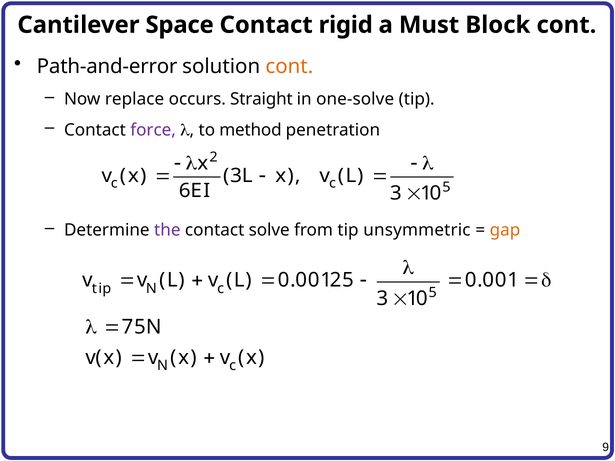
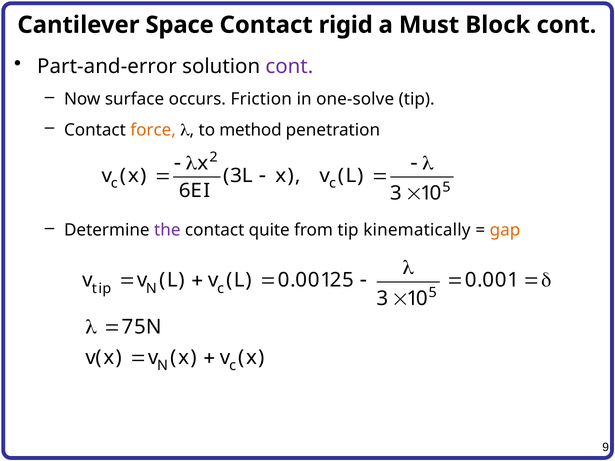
Path-and-error: Path-and-error -> Part-and-error (107, 67)
cont colour: orange -> purple (289, 67)
replace: replace -> surface (135, 99)
Straight: Straight -> Friction (261, 99)
force colour: purple -> orange (153, 130)
solve: solve -> quite (269, 230)
unsymmetric: unsymmetric -> kinematically (417, 230)
